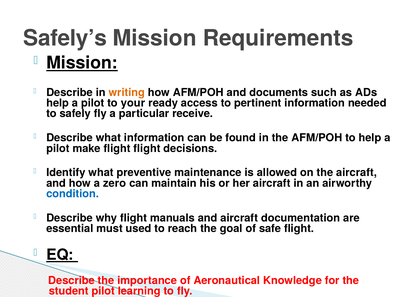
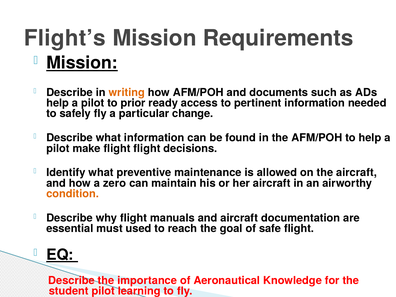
Safely’s: Safely’s -> Flight’s (65, 38)
your: your -> prior (133, 103)
receive: receive -> change (193, 114)
condition colour: blue -> orange (73, 194)
